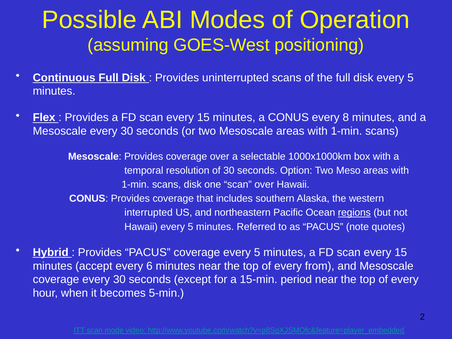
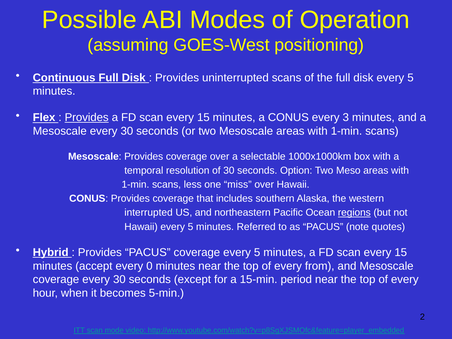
Provides underline: none -> present (87, 118)
8: 8 -> 3 (346, 118)
scans disk: disk -> less (193, 185)
one scan: scan -> miss (238, 185)
6: 6 -> 0 (149, 266)
